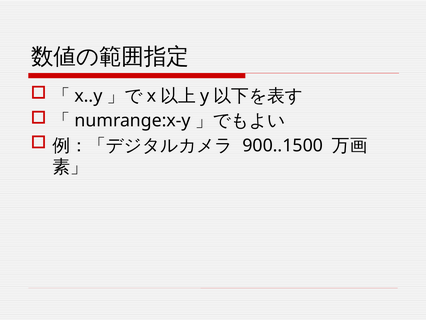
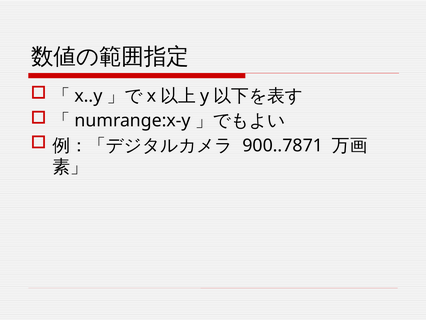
900..1500: 900..1500 -> 900..7871 (283, 145)
